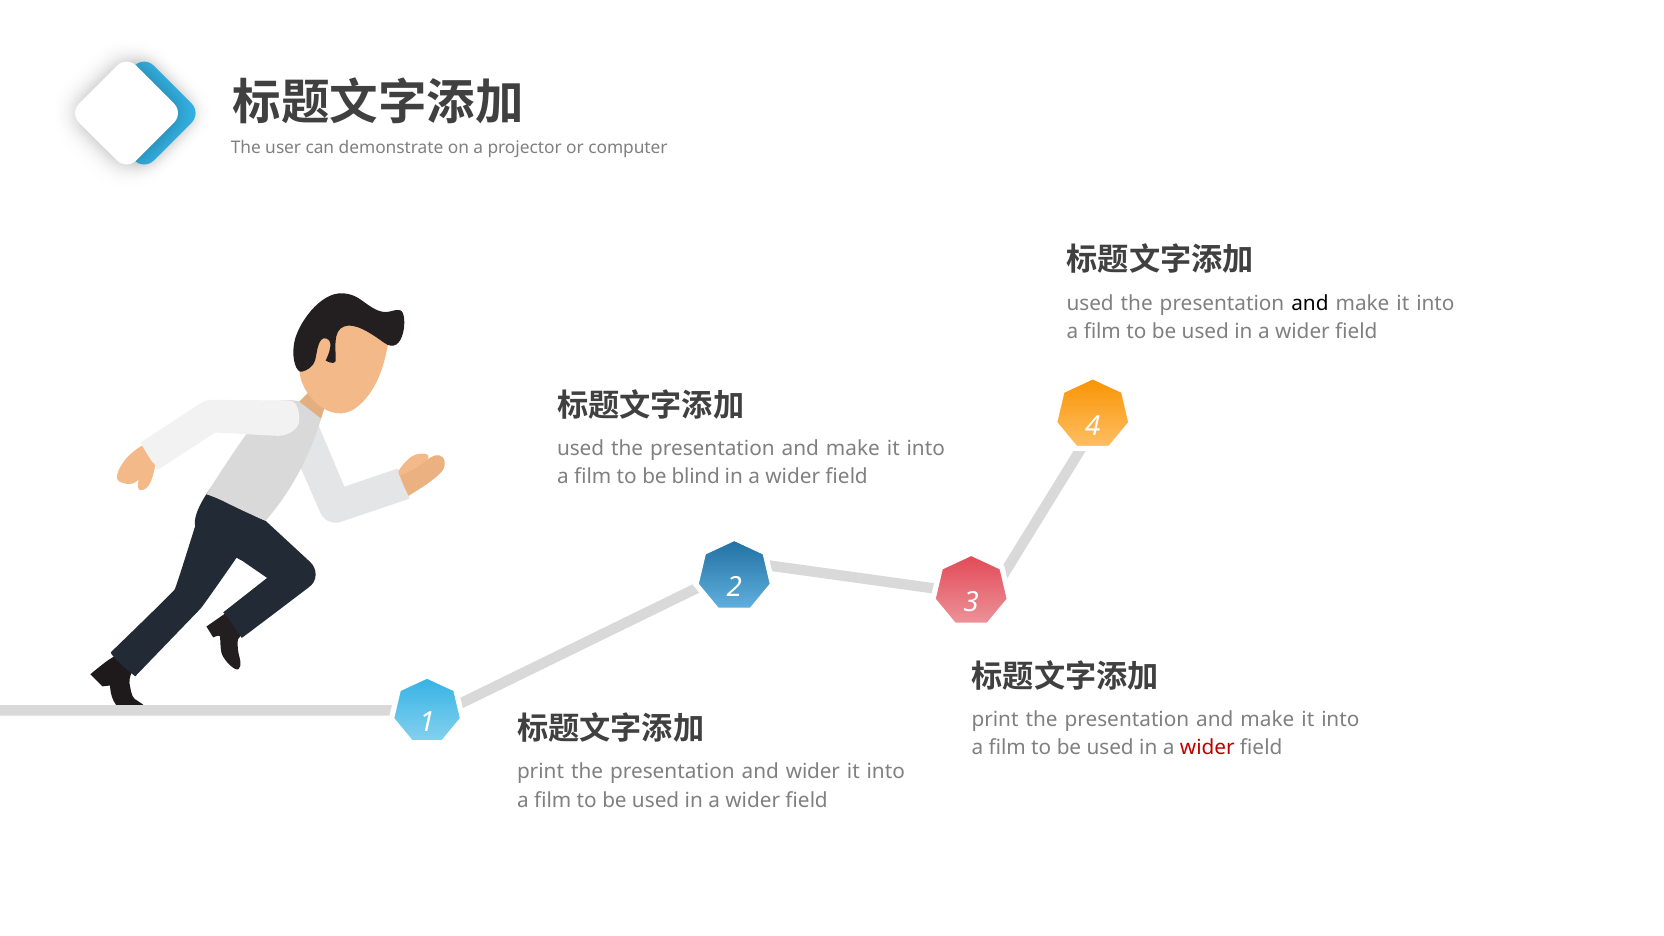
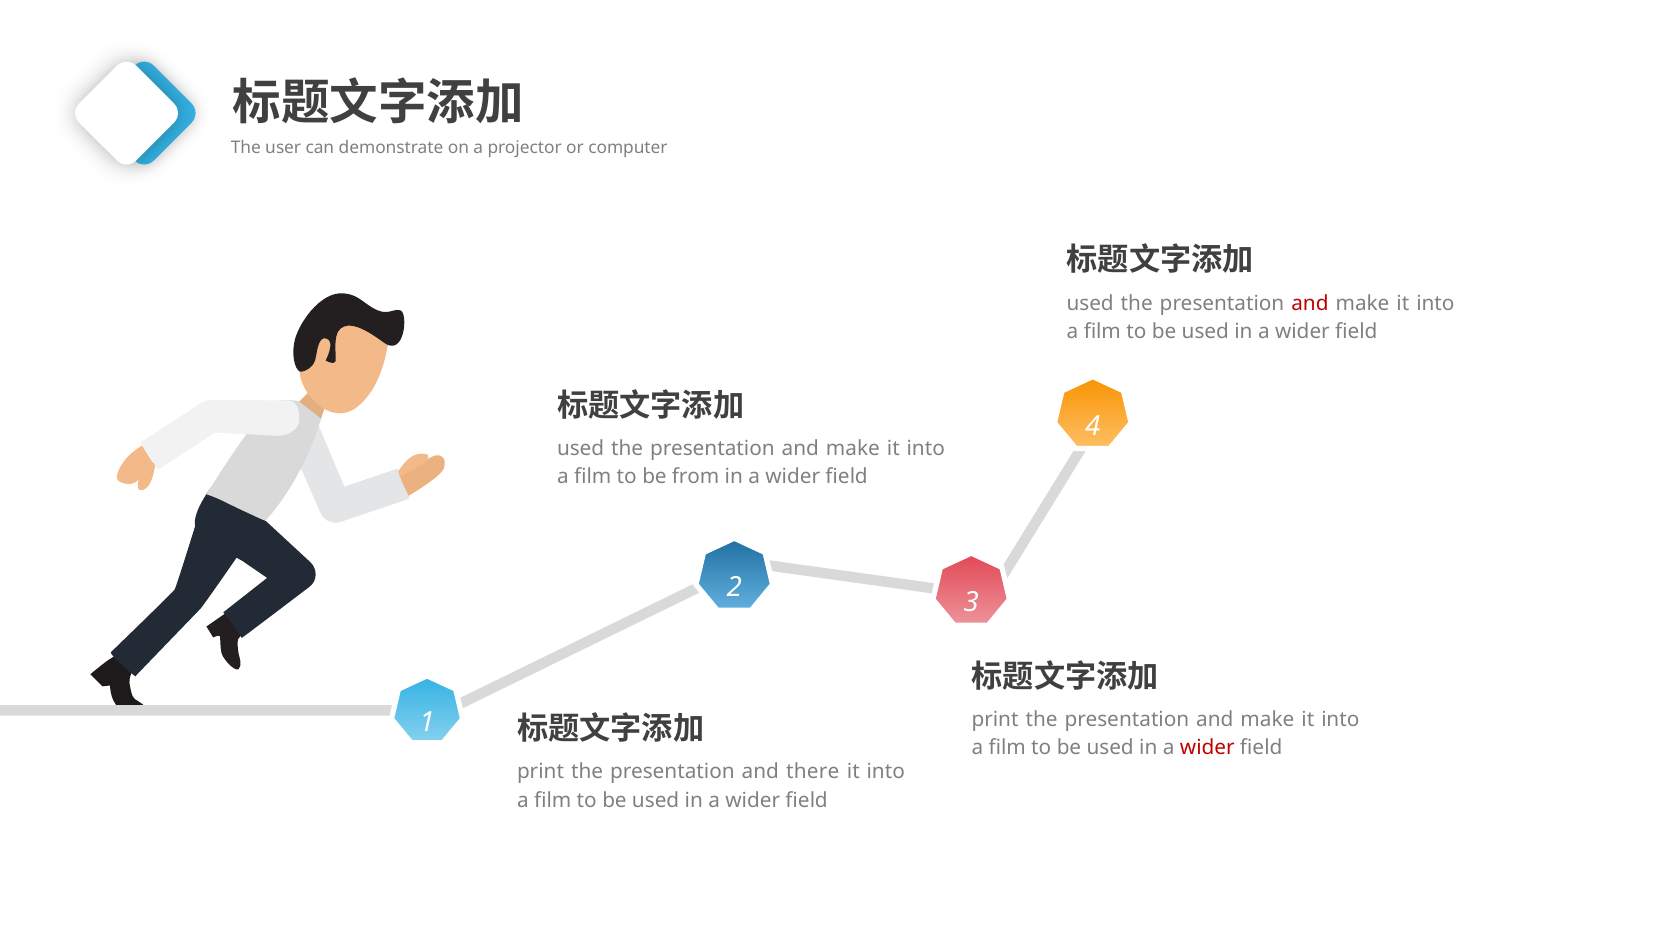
and colour: black -> red (1310, 303)
blind: blind -> from (696, 477)
and wider: wider -> there (813, 772)
